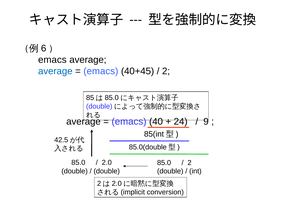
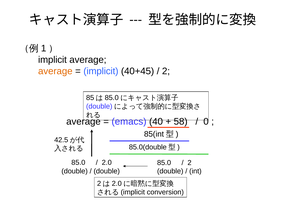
6: 6 -> 1 (44, 48)
emacs: emacs -> implicit (52, 60)
average colour: blue -> orange (55, 71)
emacs: emacs -> implicit (101, 71)
24: 24 -> 58 (181, 122)
9: 9 -> 0 (206, 122)
